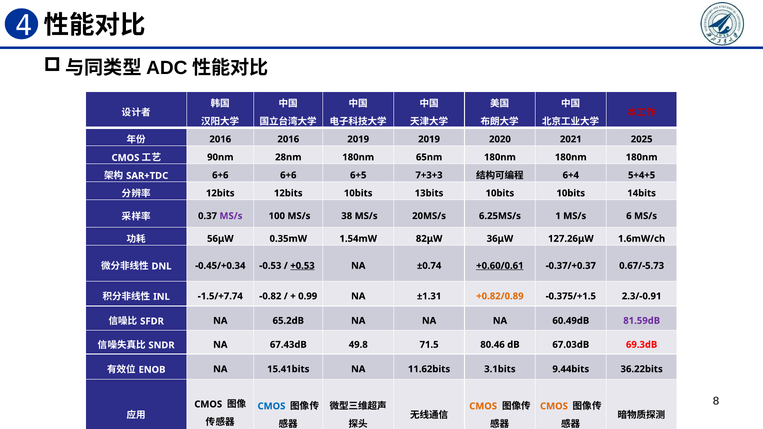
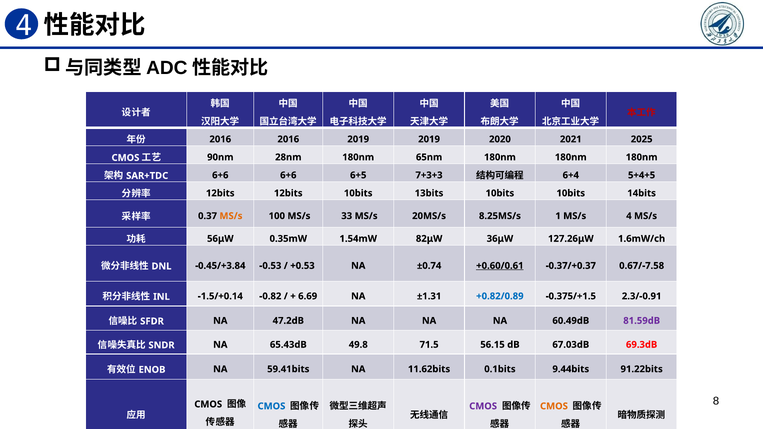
MS/s colour: purple -> orange (231, 216)
38: 38 -> 33 (347, 216)
6.25MS/s: 6.25MS/s -> 8.25MS/s (500, 216)
MS/s 6: 6 -> 4 (629, 216)
-0.45/+0.34: -0.45/+0.34 -> -0.45/+3.84 (220, 266)
+0.53 underline: present -> none (302, 266)
0.67/-5.73: 0.67/-5.73 -> 0.67/-7.58 (642, 266)
-1.5/+7.74: -1.5/+7.74 -> -1.5/+0.14 (220, 296)
0.99: 0.99 -> 6.69 (308, 296)
+0.82/0.89 colour: orange -> blue (500, 296)
65.2dB: 65.2dB -> 47.2dB (288, 321)
67.43dB: 67.43dB -> 65.43dB (288, 345)
80.46: 80.46 -> 56.15 (493, 345)
15.41bits: 15.41bits -> 59.41bits (288, 369)
3.1bits: 3.1bits -> 0.1bits (500, 369)
36.22bits: 36.22bits -> 91.22bits (642, 369)
CMOS colour: orange -> purple (483, 406)
